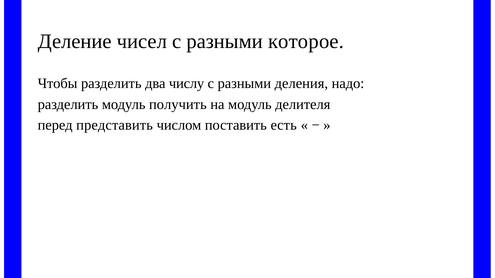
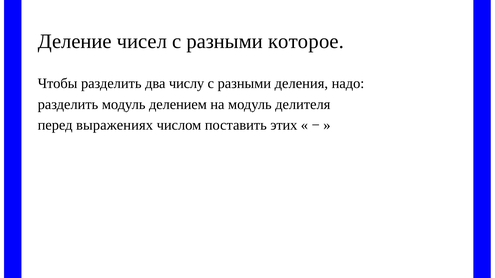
получить: получить -> делением (178, 104)
представить: представить -> выражениях (115, 125)
есть: есть -> этих (284, 125)
